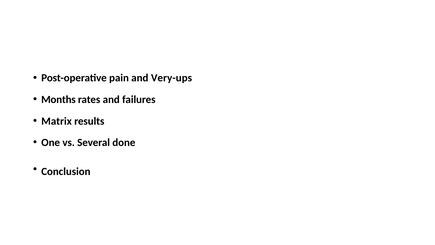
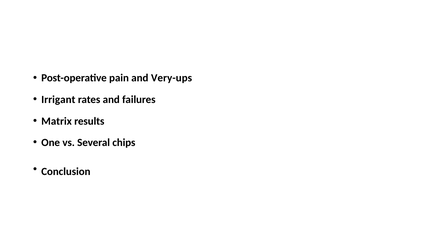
Months: Months -> Irrigant (58, 99)
done: done -> chips (124, 142)
